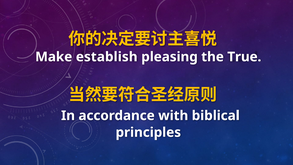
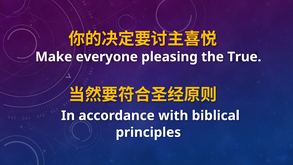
establish: establish -> everyone (107, 57)
